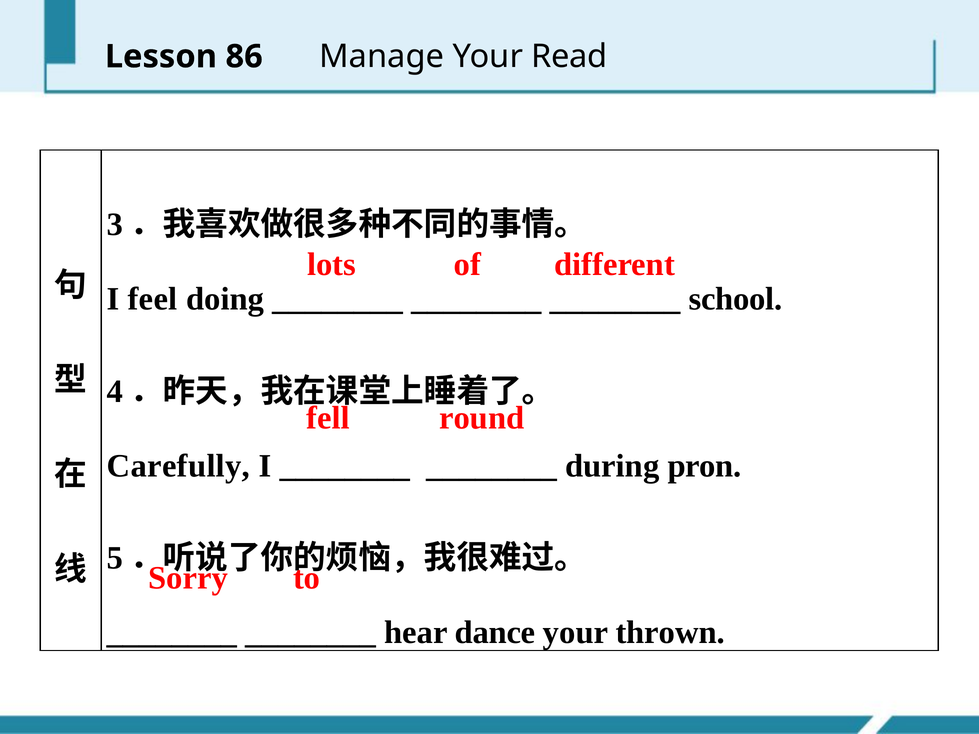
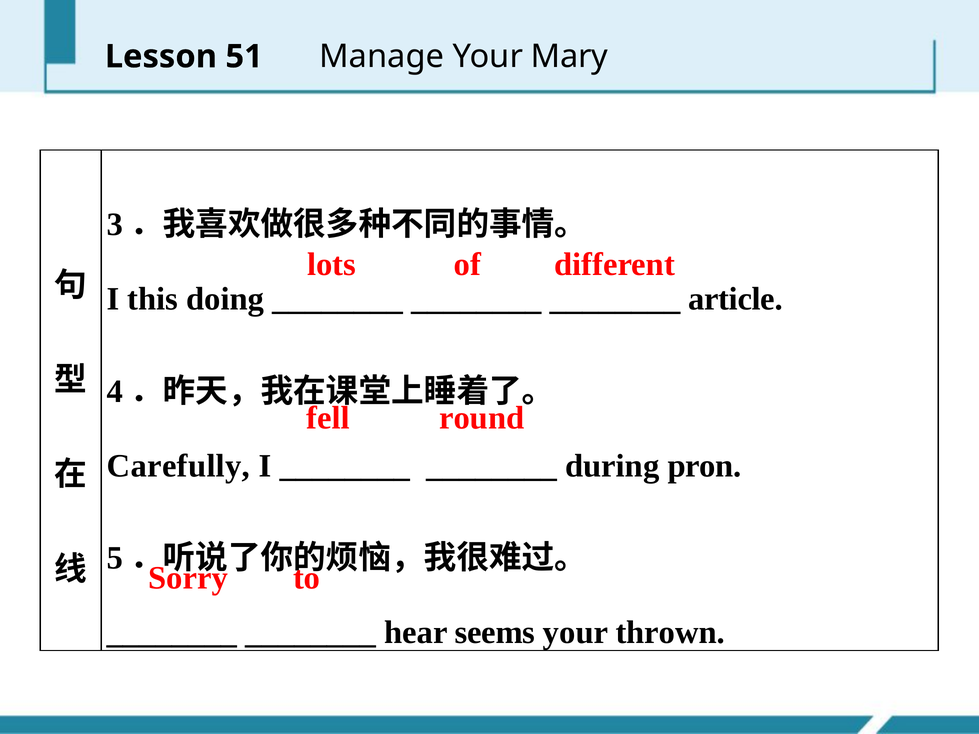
86: 86 -> 51 (244, 57)
Read: Read -> Mary (569, 57)
feel: feel -> this (153, 299)
school: school -> article (735, 299)
dance: dance -> seems (495, 633)
